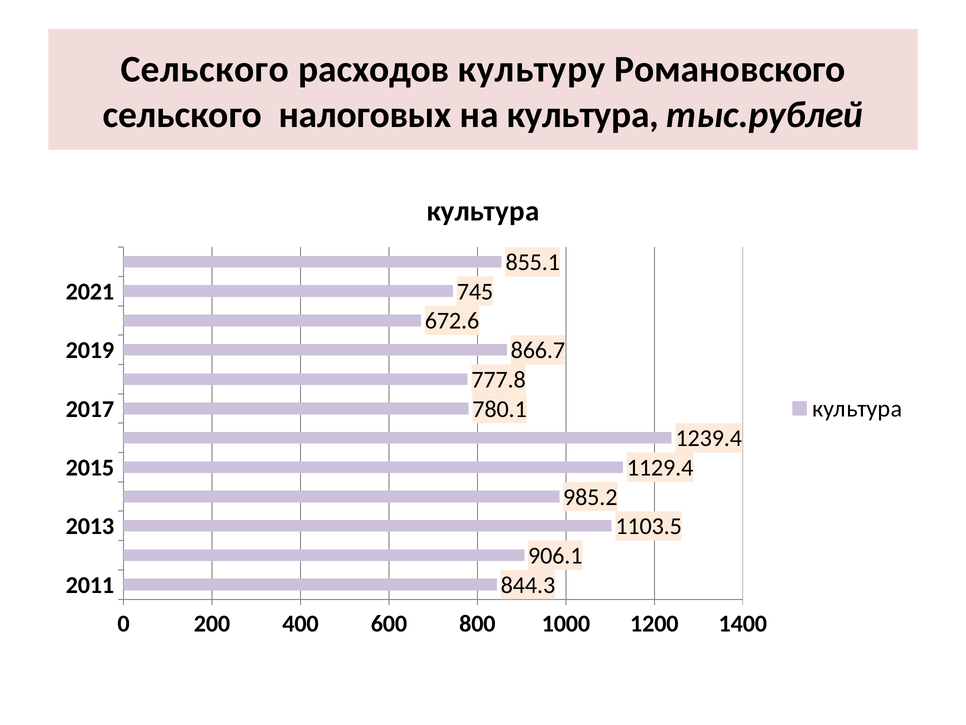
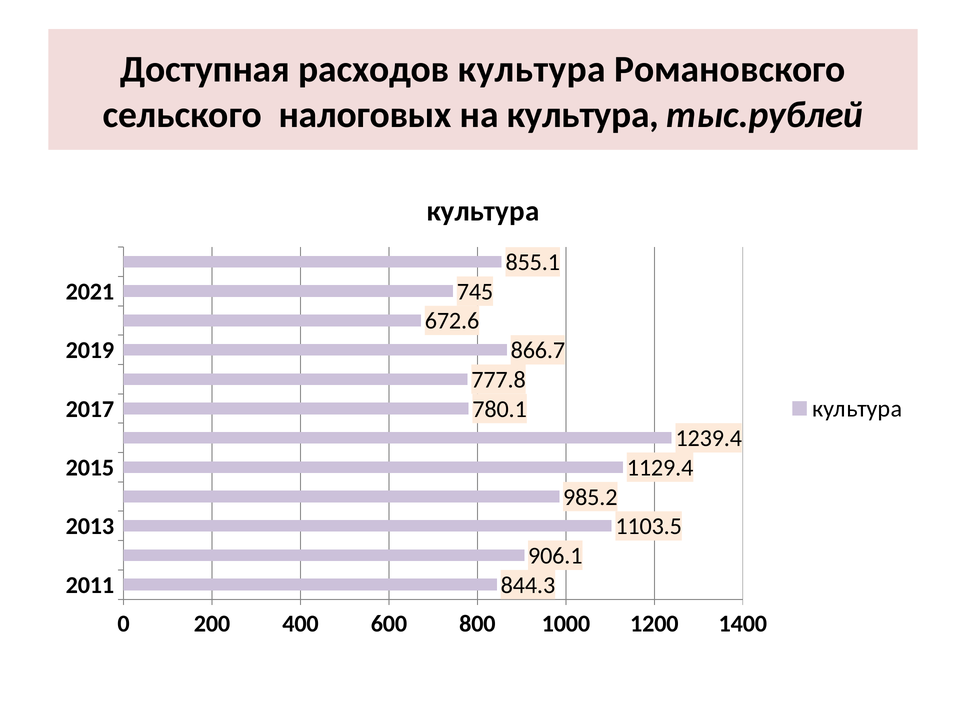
Сельского: Сельского -> Доступная (205, 69)
расходов культуру: культуру -> культура (532, 69)
